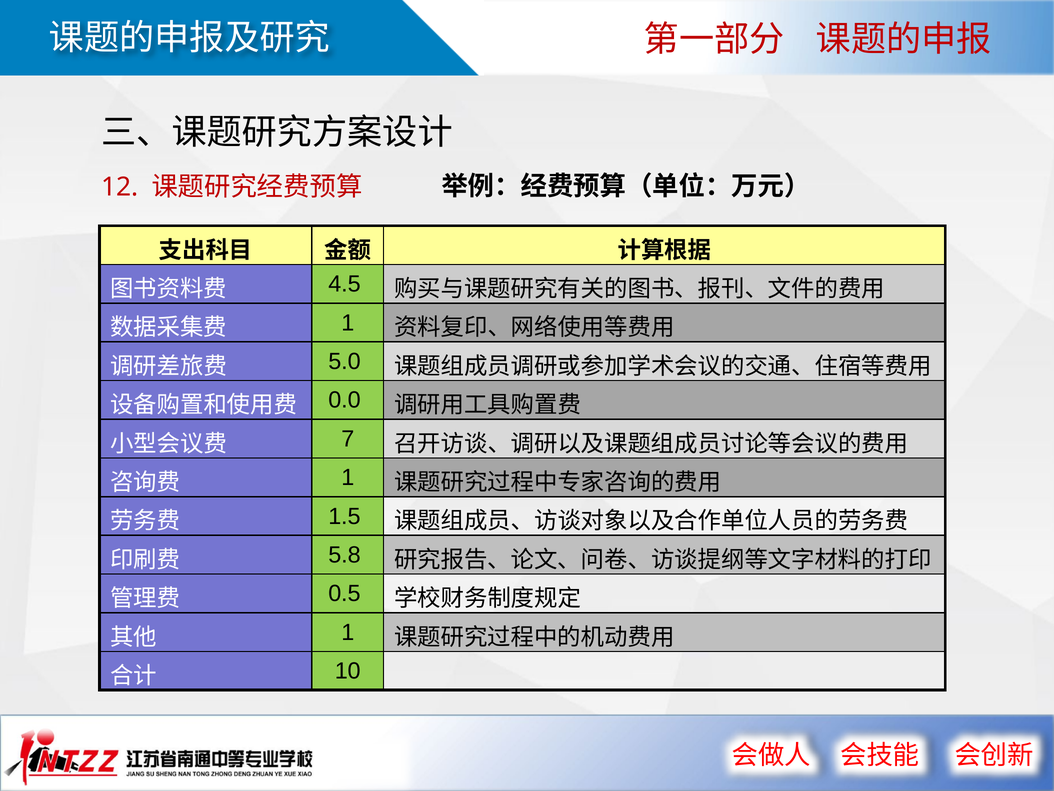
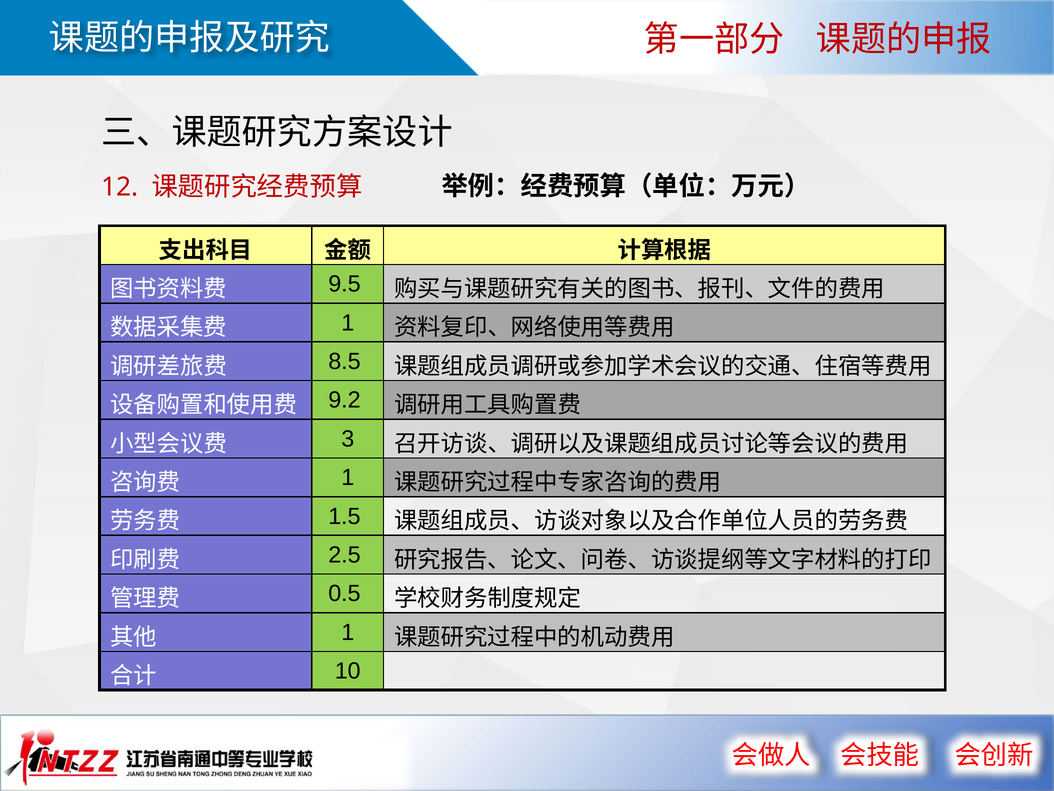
4.5: 4.5 -> 9.5 (344, 284)
5.0: 5.0 -> 8.5 (344, 361)
0.0: 0.0 -> 9.2 (344, 400)
7: 7 -> 3 (348, 439)
5.8: 5.8 -> 2.5 (344, 555)
